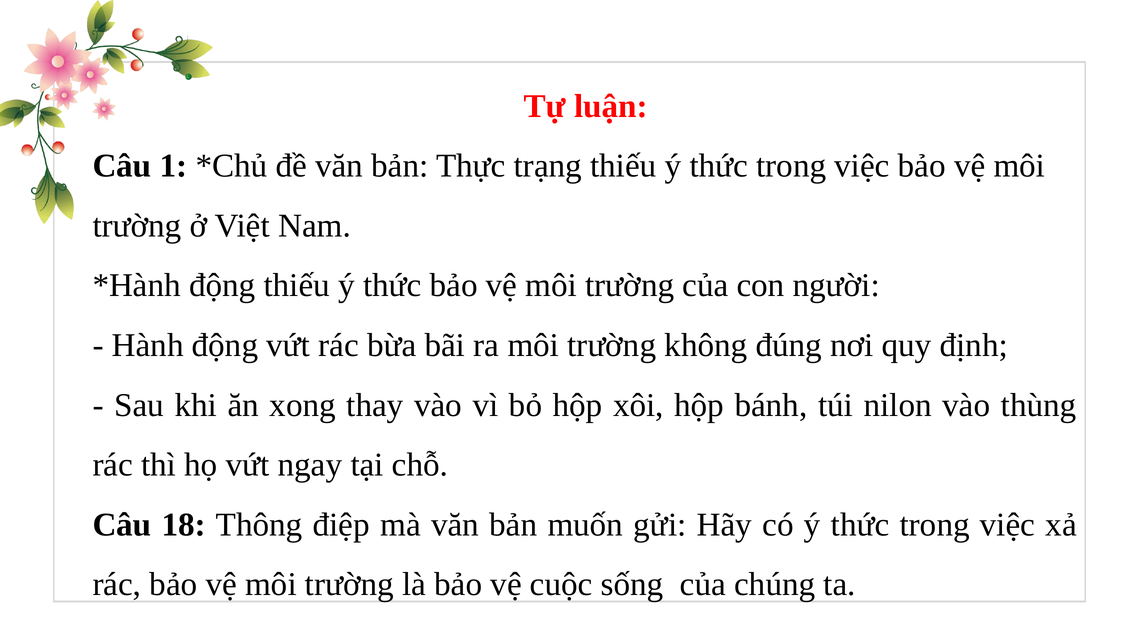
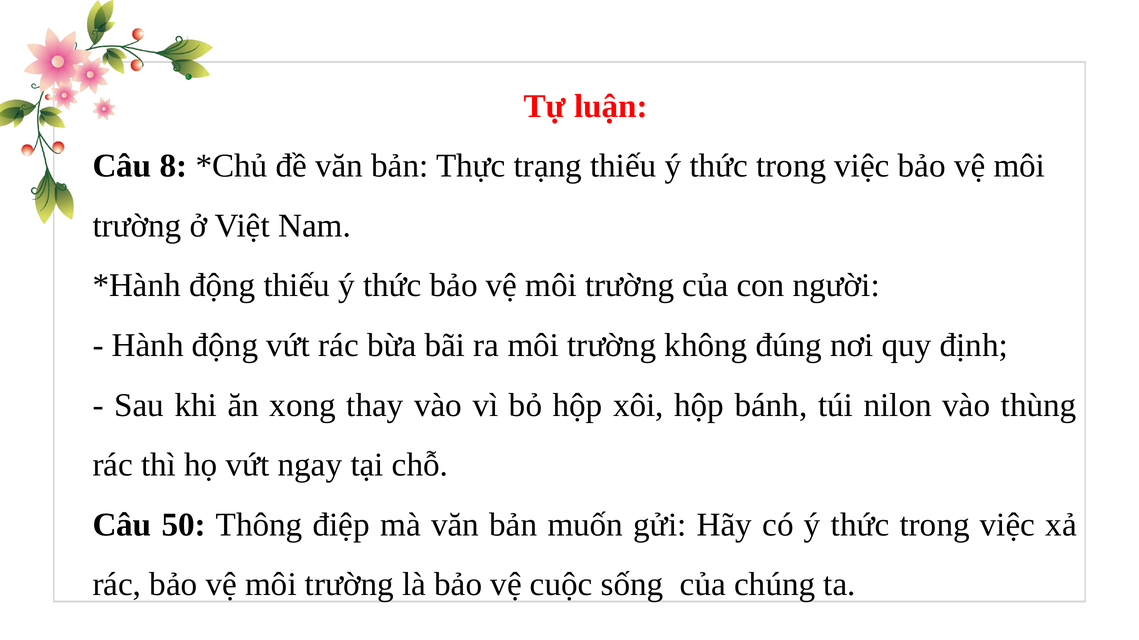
1: 1 -> 8 (174, 166)
18: 18 -> 50 (184, 525)
